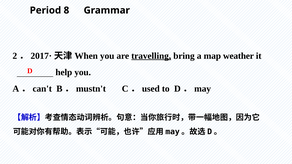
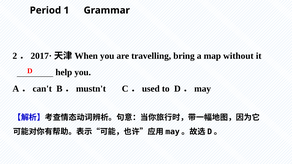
8: 8 -> 1 (66, 10)
travelling underline: present -> none (151, 56)
weather: weather -> without (238, 56)
